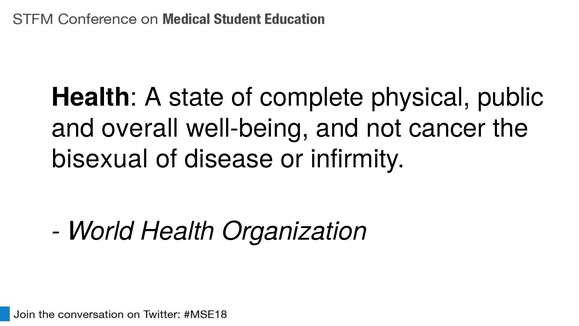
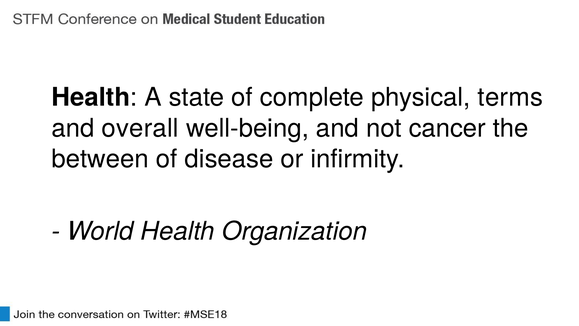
public: public -> terms (510, 97)
bisexual: bisexual -> between (100, 159)
